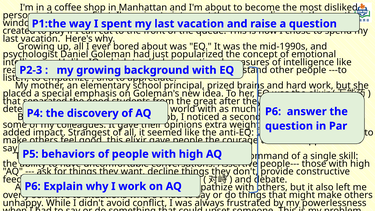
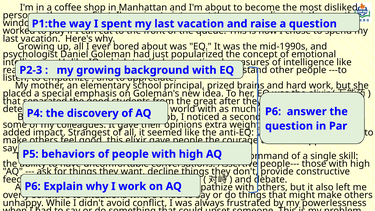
created: created -> worked (19, 31)
